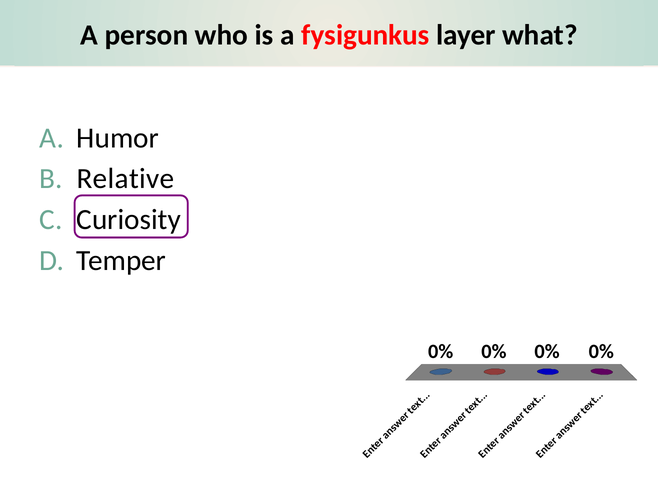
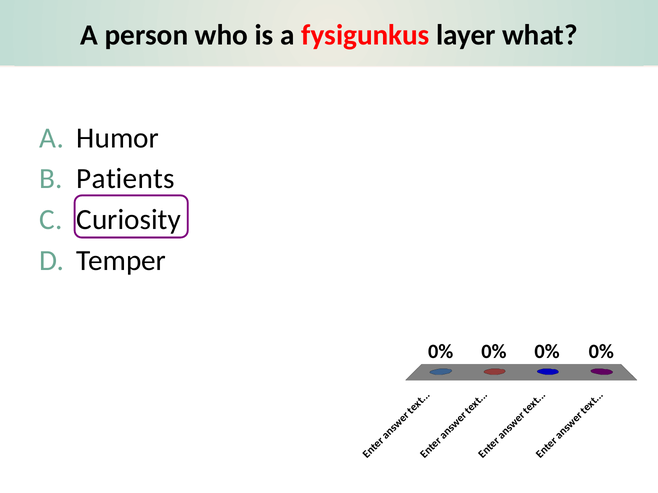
Relative: Relative -> Patients (126, 179)
